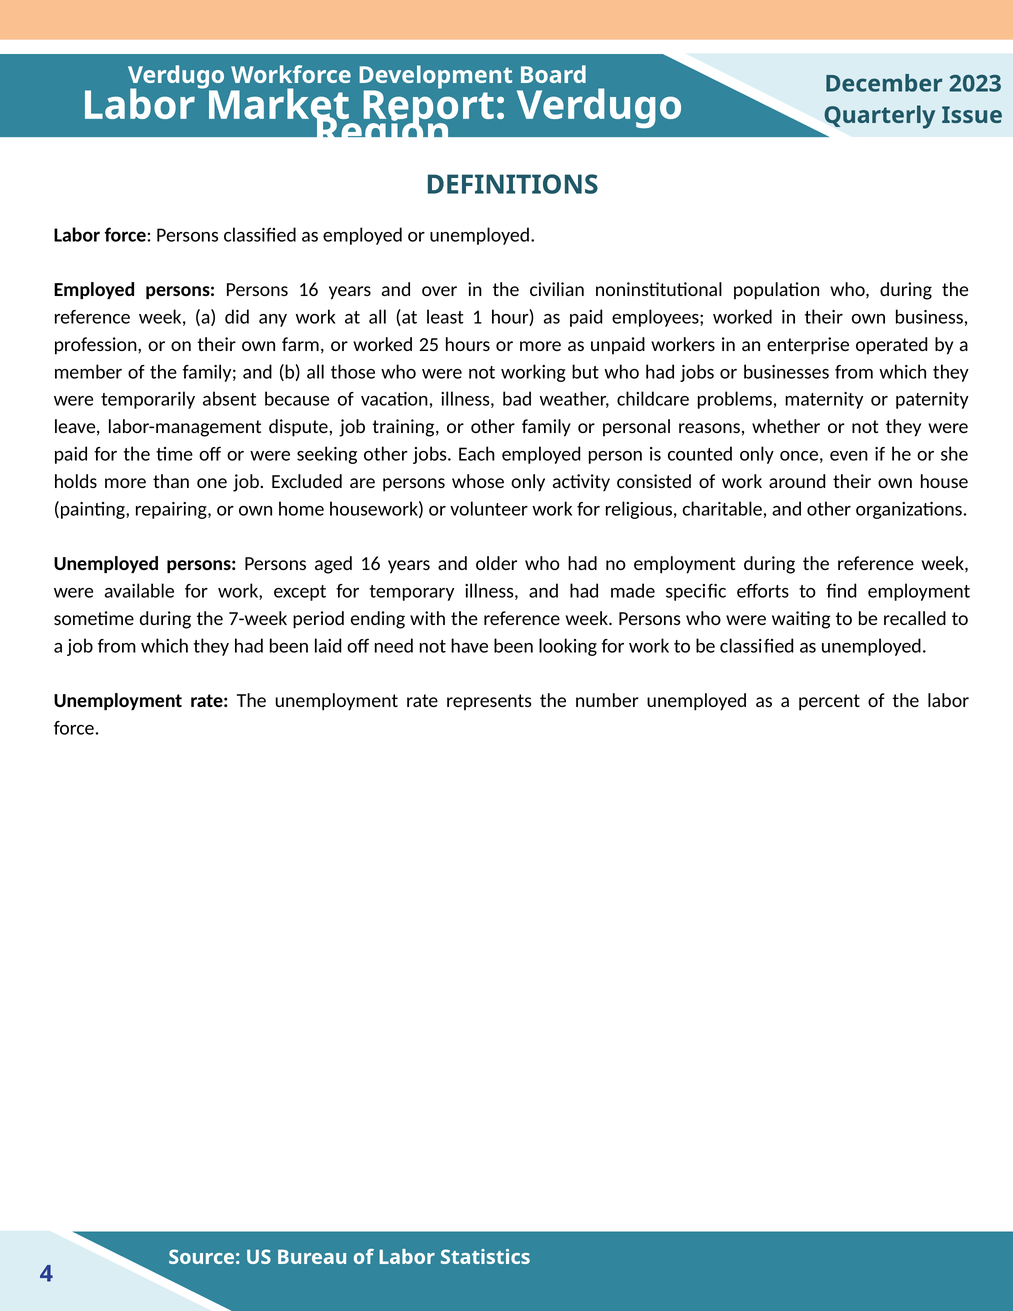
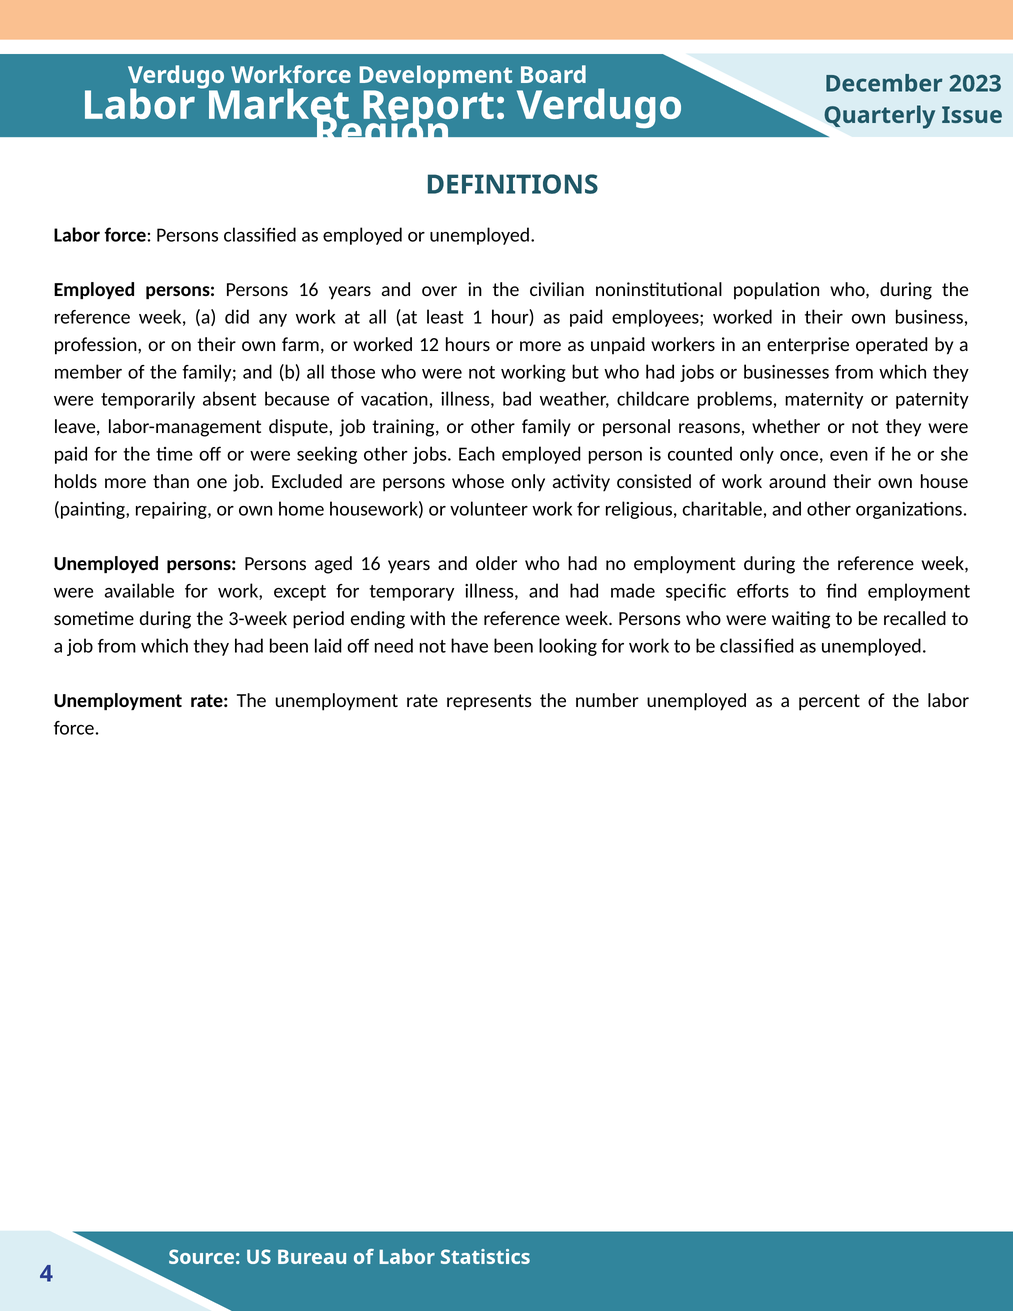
25: 25 -> 12 (429, 345)
7-week: 7-week -> 3-week (258, 619)
